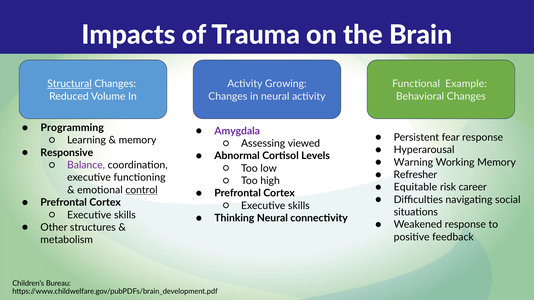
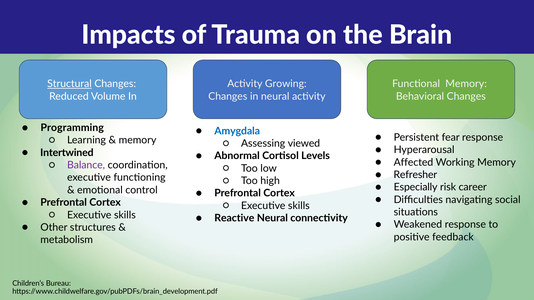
Functional Example: Example -> Memory (466, 84)
Amygdala colour: purple -> blue (237, 131)
Responsive: Responsive -> Intertwined (67, 153)
Warning: Warning -> Affected (413, 162)
Equitable: Equitable -> Especially (416, 187)
control underline: present -> none (141, 190)
Thinking: Thinking -> Reactive (234, 218)
